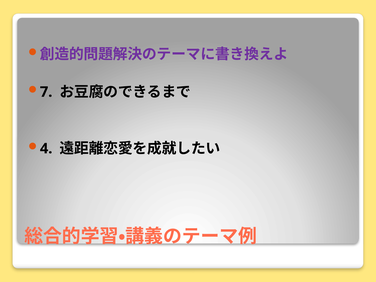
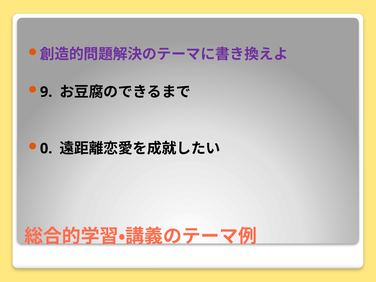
7: 7 -> 9 (46, 92)
4: 4 -> 0 (46, 149)
